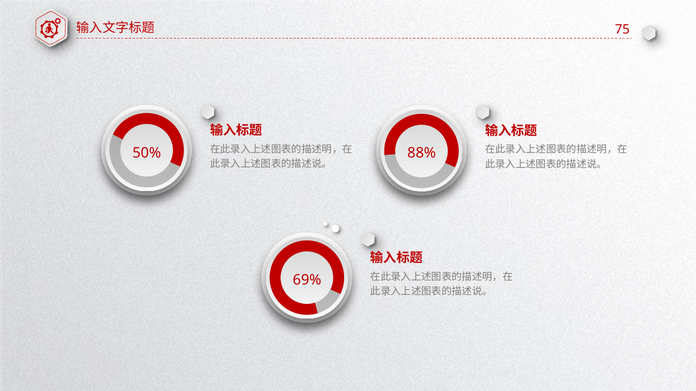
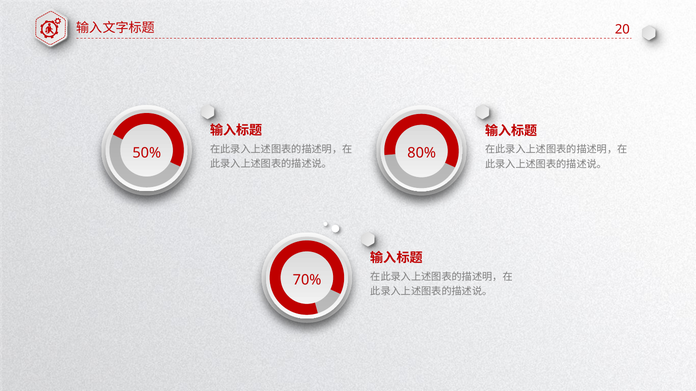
75: 75 -> 20 (622, 30)
88%: 88% -> 80% (422, 153)
69%: 69% -> 70% (307, 280)
